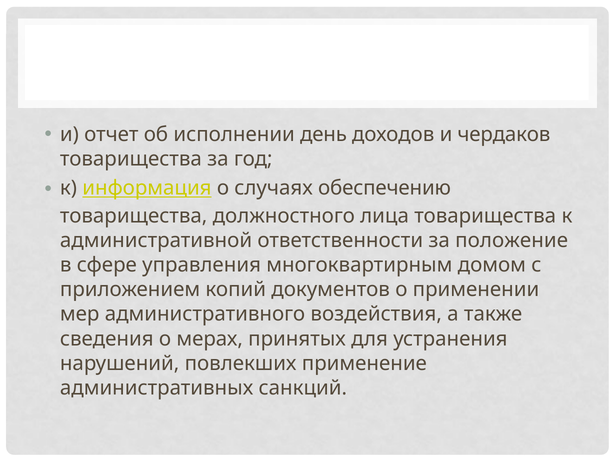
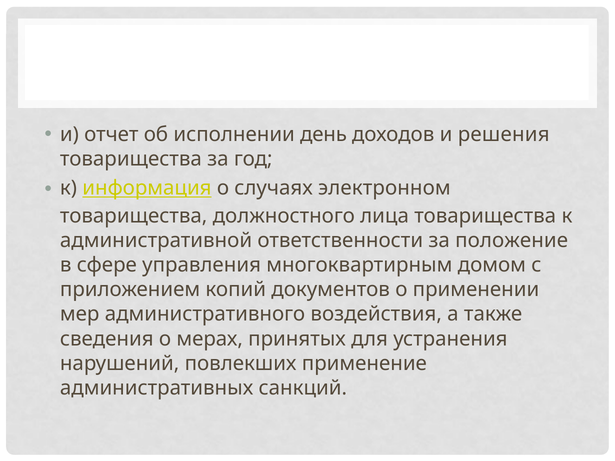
чердаков: чердаков -> решения (504, 135)
обеспечению: обеспечению -> электронном (384, 188)
